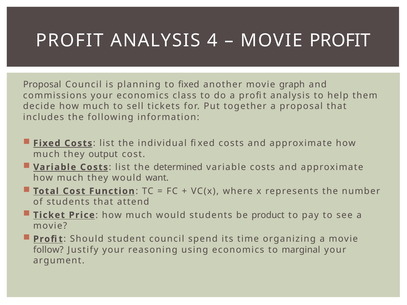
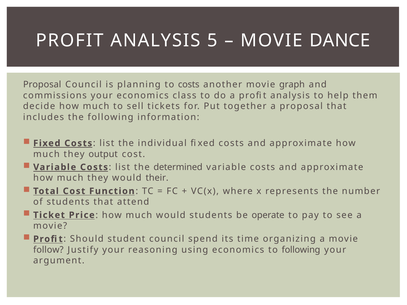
4: 4 -> 5 (212, 41)
MOVIE PROFIT: PROFIT -> DANCE (340, 41)
to fixed: fixed -> costs (189, 85)
want: want -> their (157, 178)
product: product -> operate (268, 215)
to marginal: marginal -> following (301, 250)
